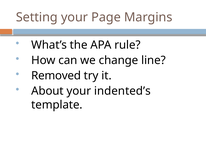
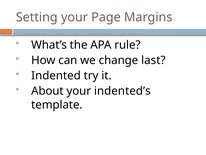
line: line -> last (153, 60)
Removed: Removed -> Indented (56, 75)
